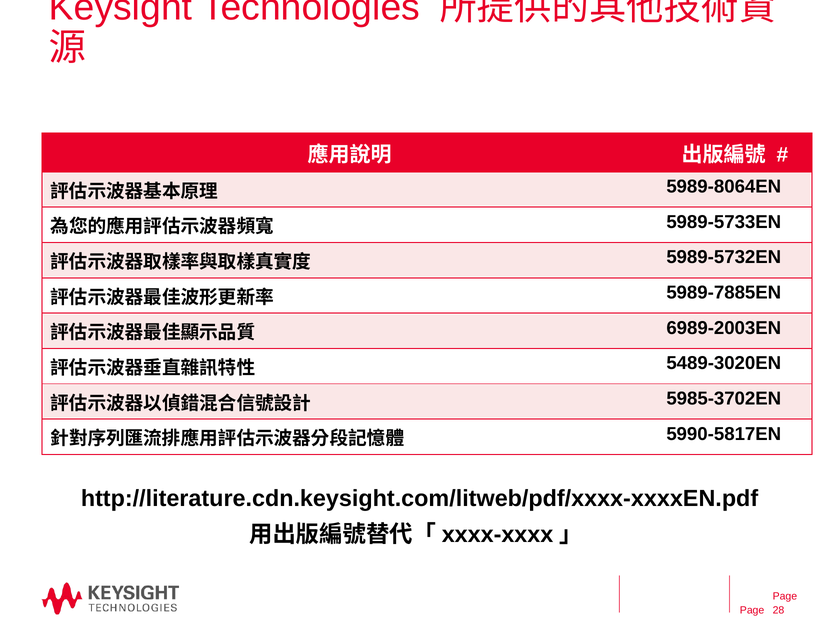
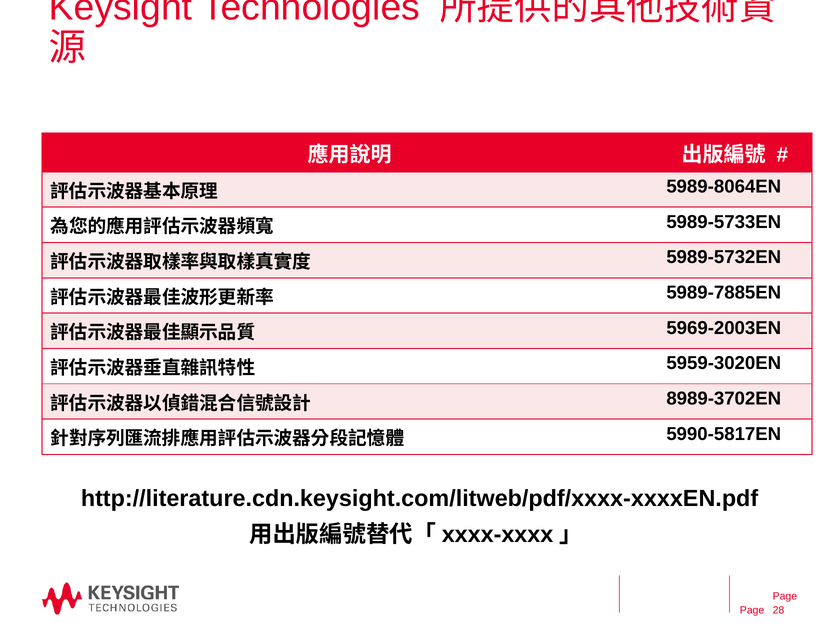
6989-2003EN: 6989-2003EN -> 5969-2003EN (724, 328)
5489-3020EN: 5489-3020EN -> 5959-3020EN (724, 363)
5985-3702EN: 5985-3702EN -> 8989-3702EN (724, 399)
